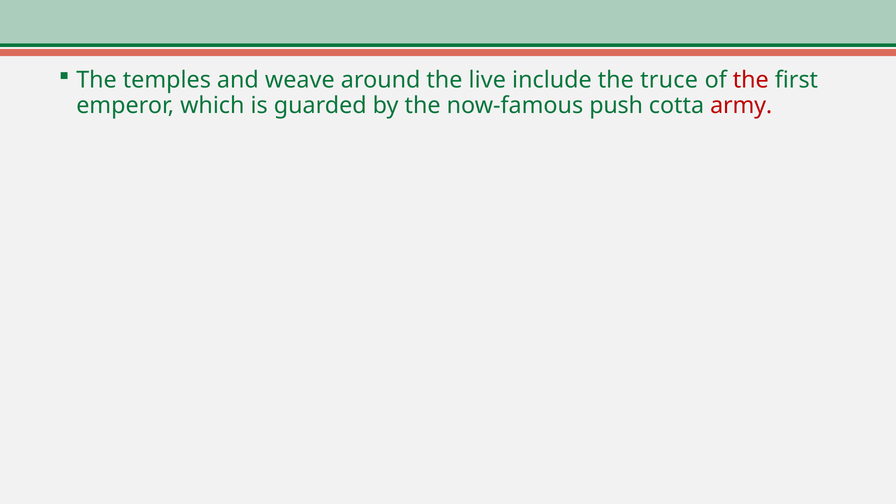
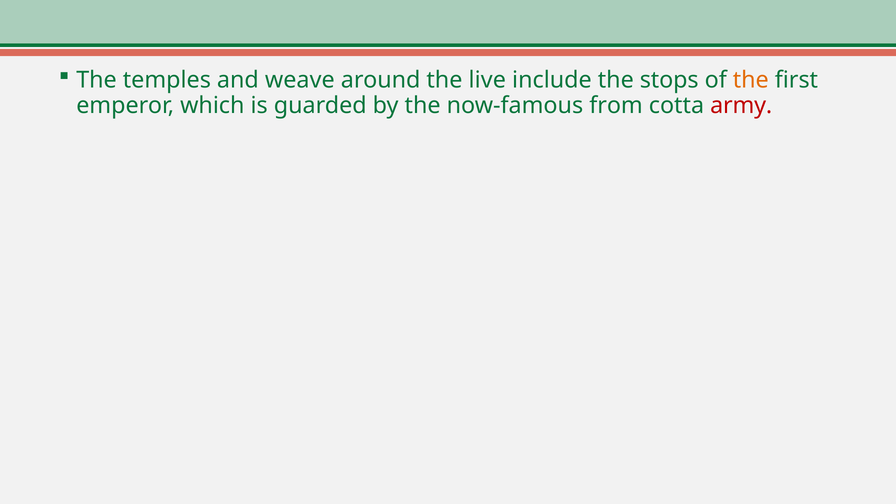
truce: truce -> stops (669, 80)
the colour: red -> orange (751, 80)
push: push -> from (616, 105)
